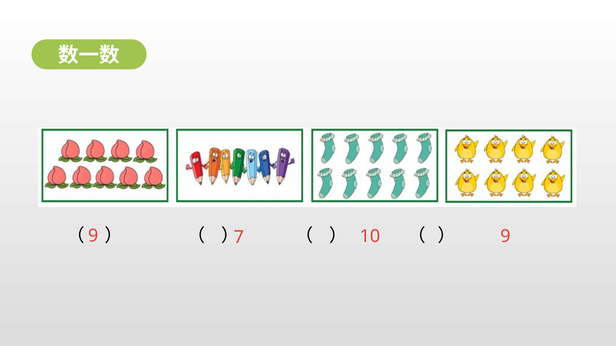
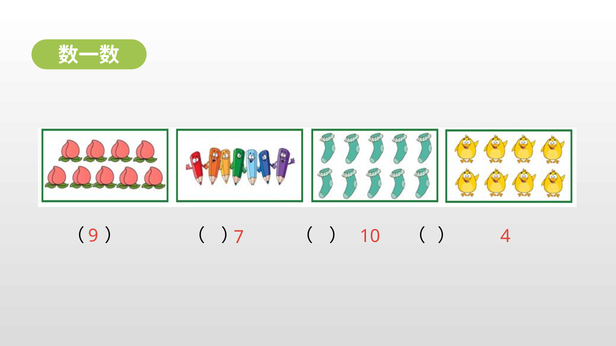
10 9: 9 -> 4 (505, 236)
